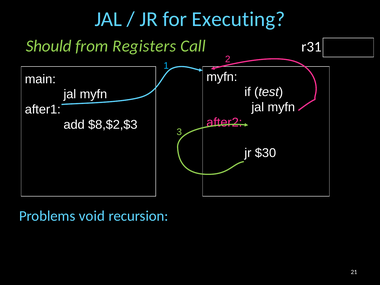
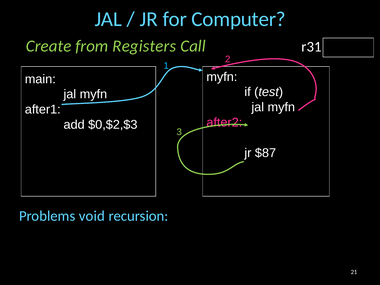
Executing: Executing -> Computer (239, 19)
Should: Should -> Create (49, 46)
$8,$2,$3: $8,$2,$3 -> $0,$2,$3 (113, 125)
$30: $30 -> $87 (265, 153)
